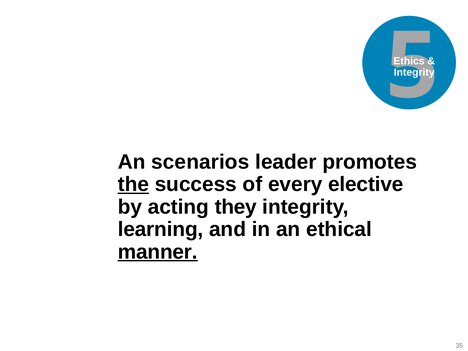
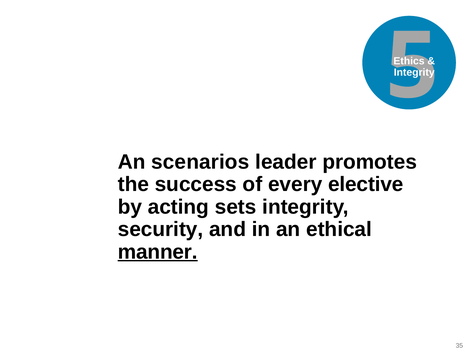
the underline: present -> none (133, 184)
they: they -> sets (236, 207)
learning: learning -> security (161, 229)
